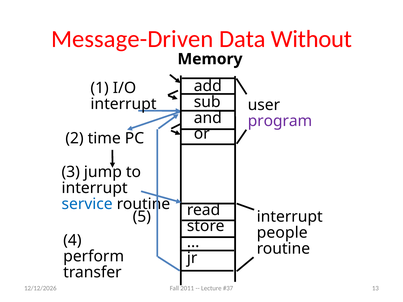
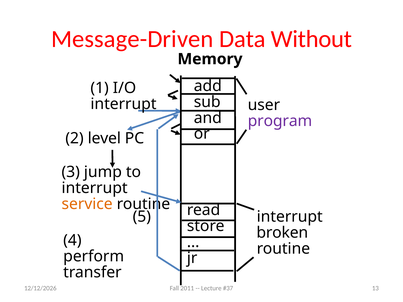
time: time -> level (104, 139)
service colour: blue -> orange (87, 204)
people: people -> broken (282, 233)
